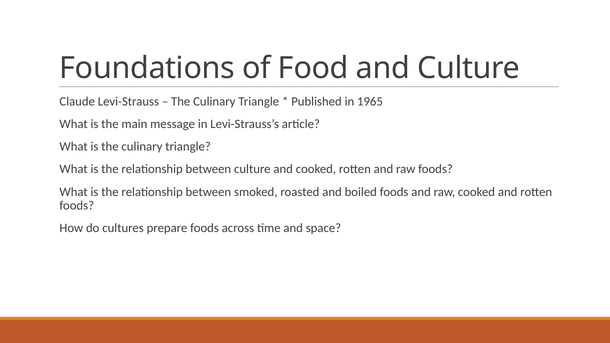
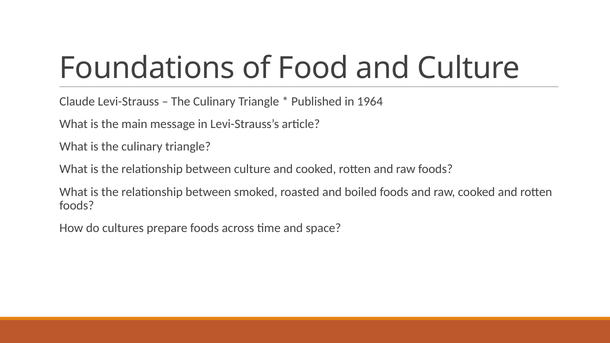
1965: 1965 -> 1964 (370, 101)
